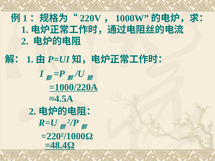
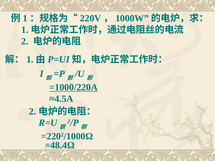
=48.4Ω underline: present -> none (60, 146)
